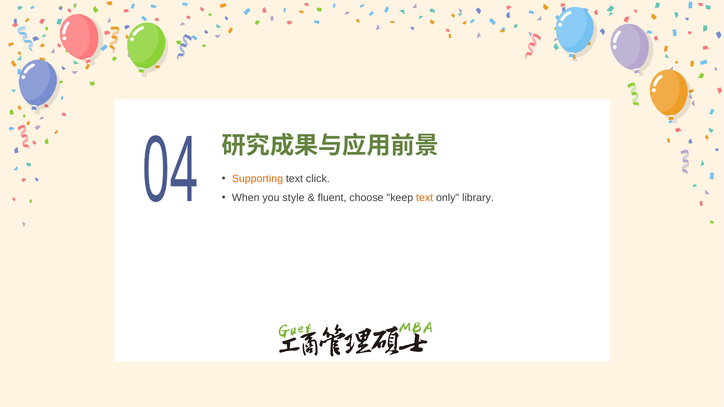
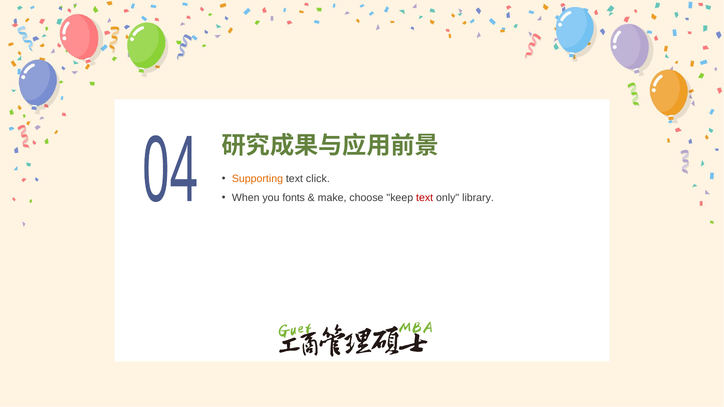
style: style -> fonts (294, 198)
fluent: fluent -> make (332, 198)
text colour: orange -> red (425, 198)
